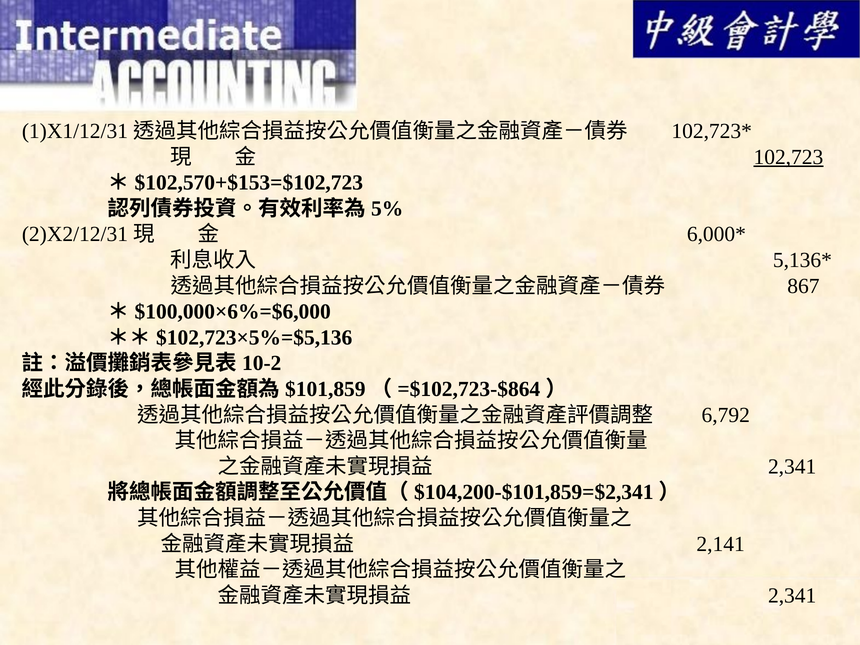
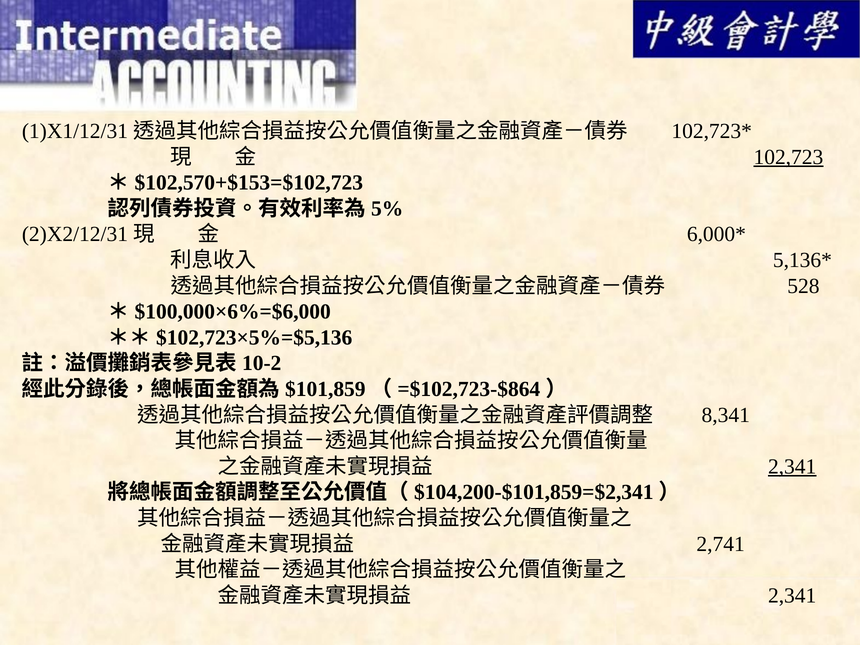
867: 867 -> 528 (803, 286)
6,792: 6,792 -> 8,341 (726, 415)
2,341 underline: none -> present (792, 467)
2,141: 2,141 -> 2,741 (721, 544)
